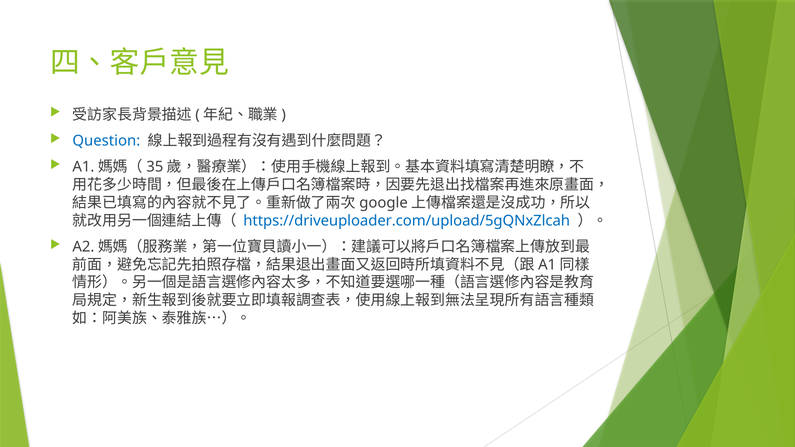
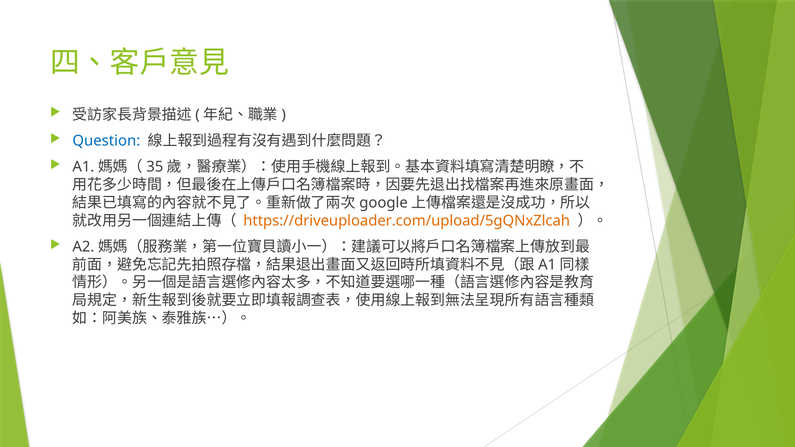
https://driveuploader.com/upload/5gQNxZlcah colour: blue -> orange (407, 221)
